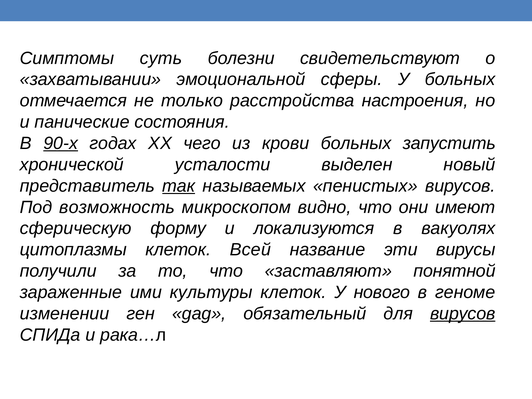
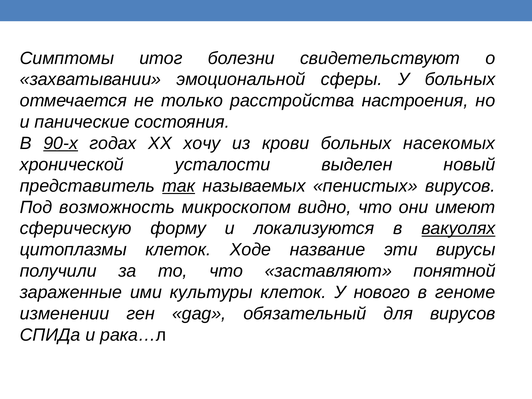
суть: суть -> итог (161, 58)
чего: чего -> хочу (202, 143)
запустить: запустить -> насекомых (449, 143)
вакуолях underline: none -> present (458, 228)
Всей: Всей -> Ходе (250, 250)
вирусов underline: present -> none (463, 314)
